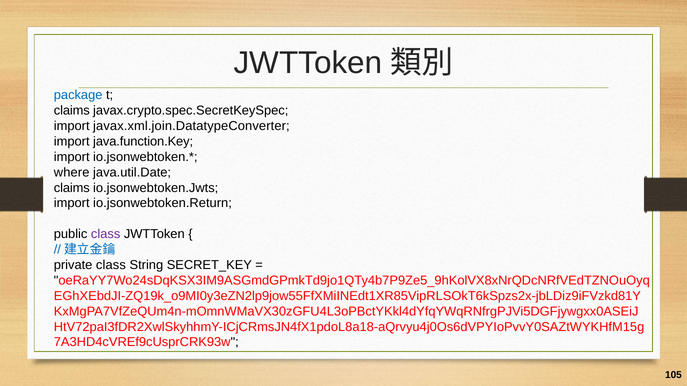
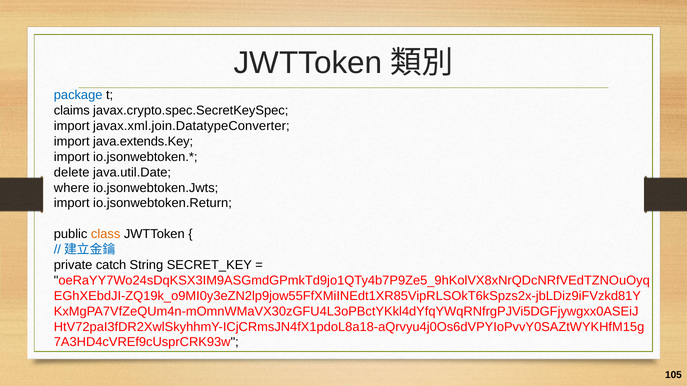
java.function.Key: java.function.Key -> java.extends.Key (143, 142)
where: where -> delete (72, 173)
claims: claims -> where (72, 188)
class colour: purple -> orange (106, 234)
private class: class -> catch (111, 265)
